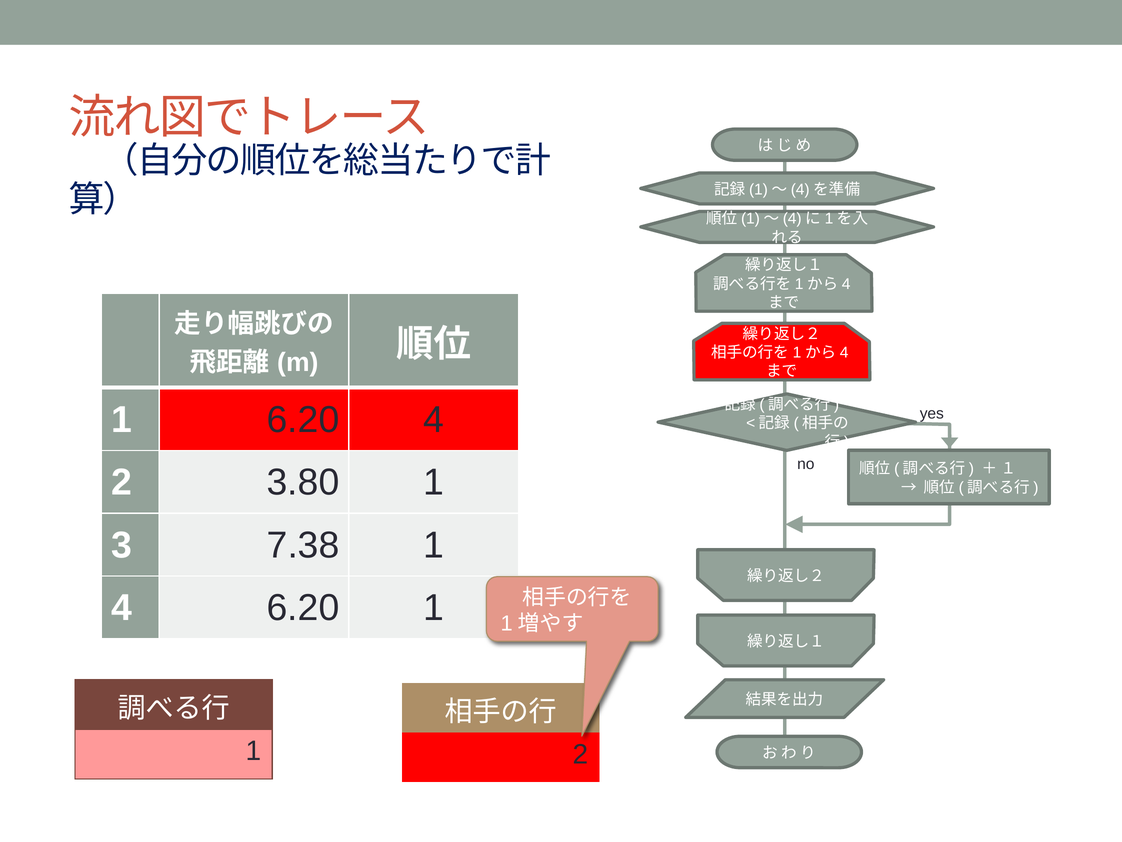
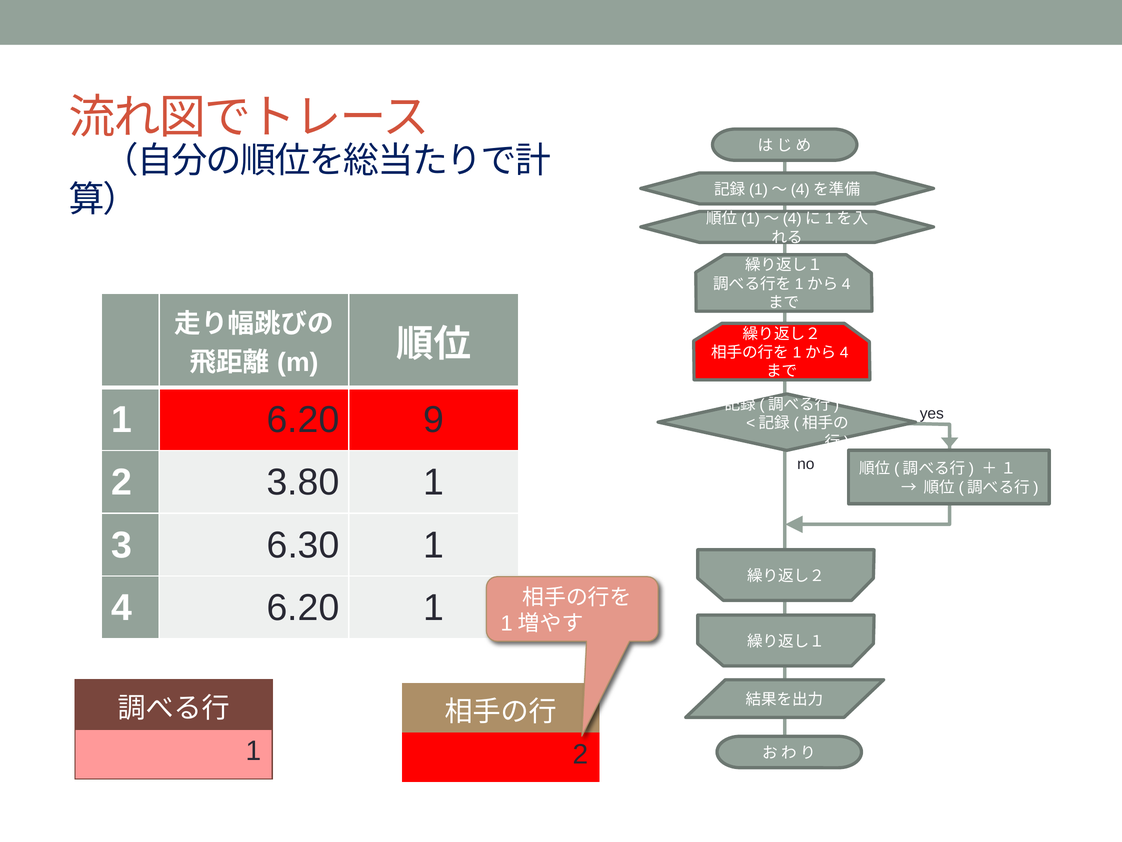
6.20 4: 4 -> 9 (434, 419)
7.38: 7.38 -> 6.30 (303, 545)
